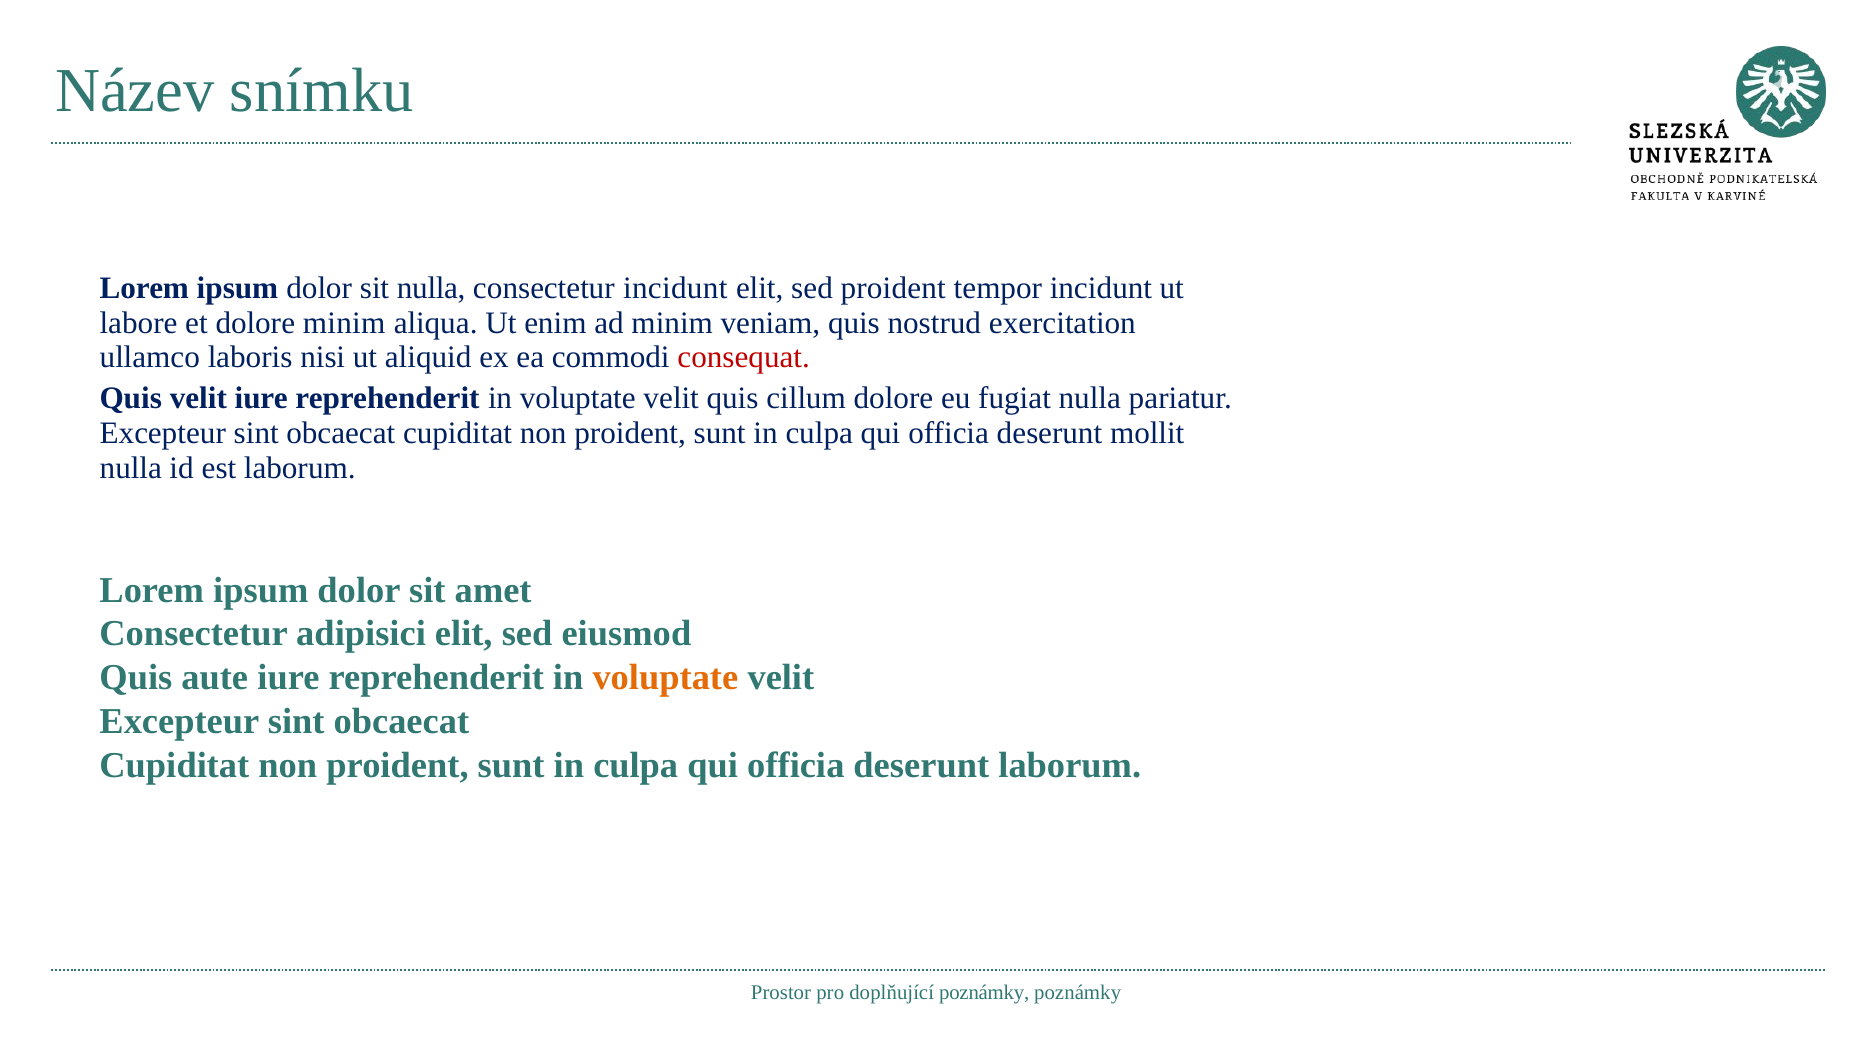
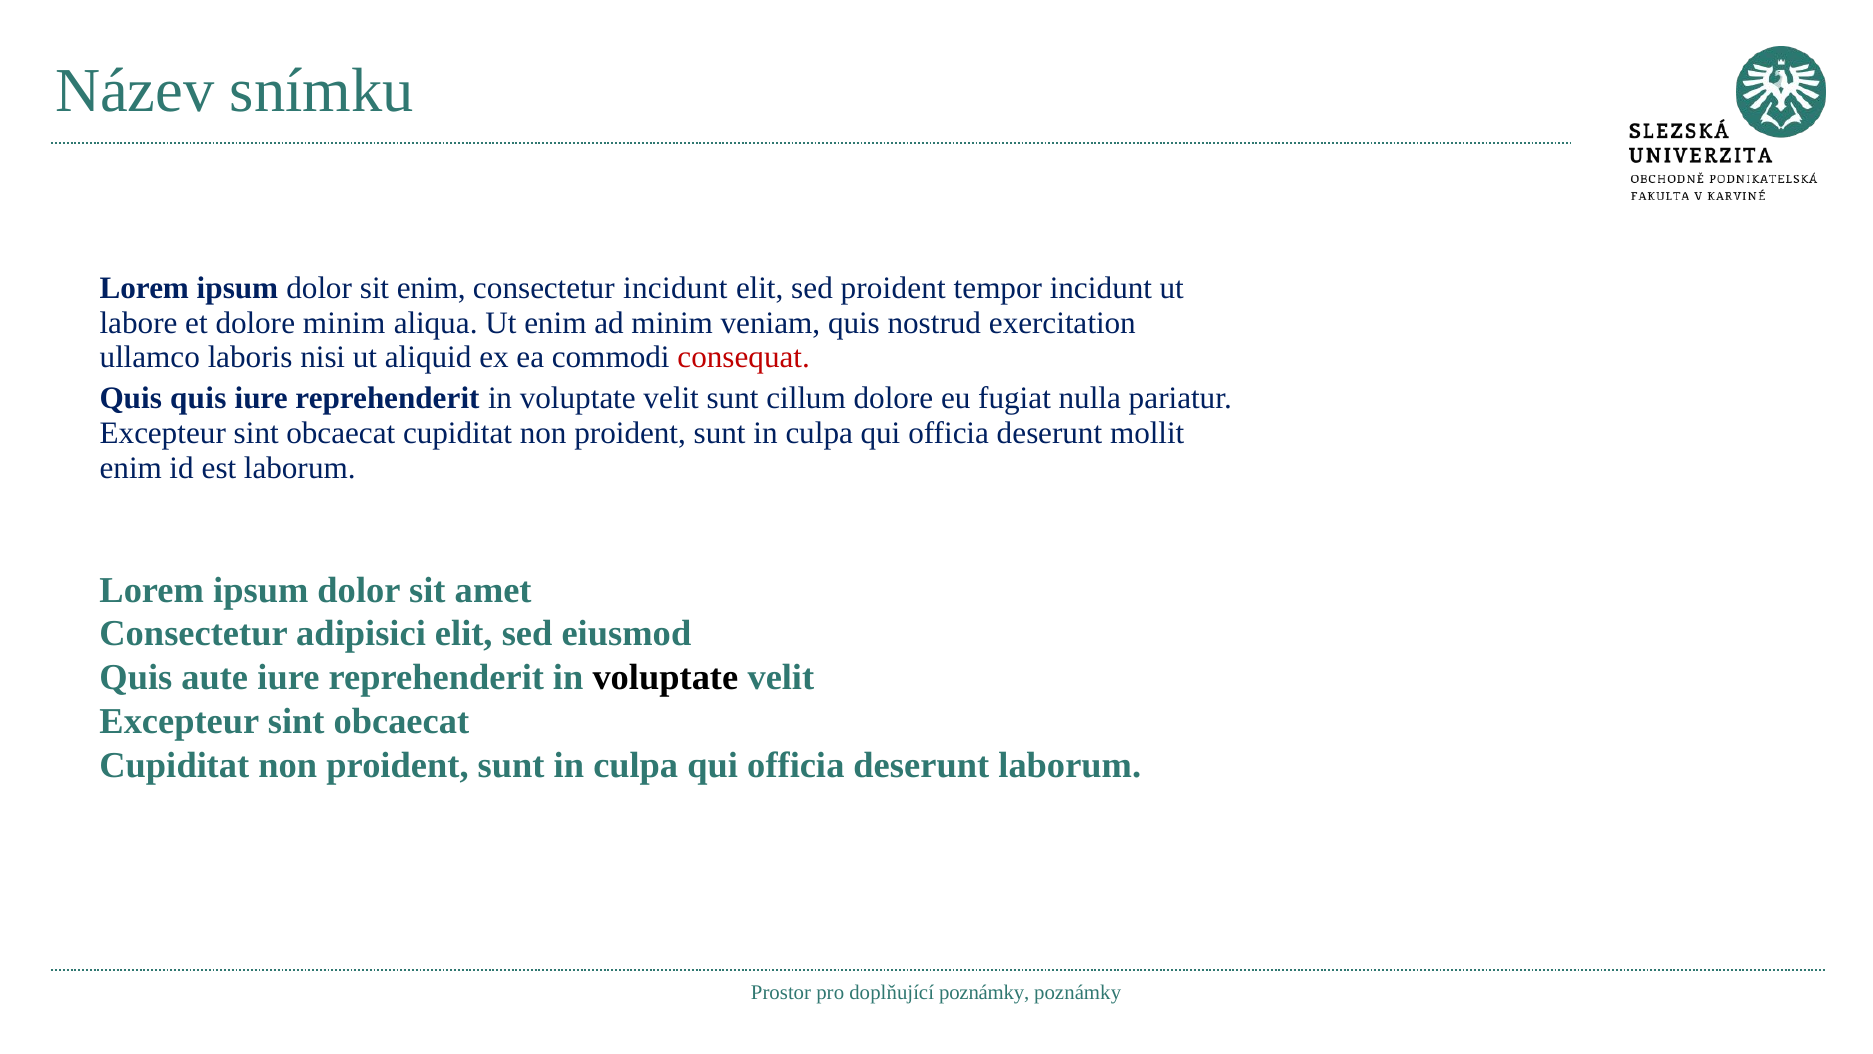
sit nulla: nulla -> enim (431, 288)
Quis velit: velit -> quis (198, 398)
velit quis: quis -> sunt (733, 398)
nulla: nulla -> enim (131, 468)
voluptate colour: orange -> black (665, 677)
